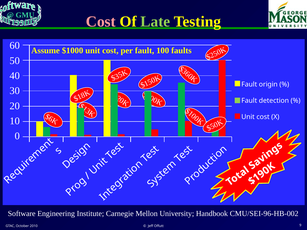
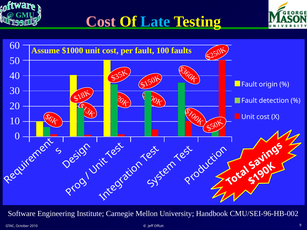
Late colour: light green -> light blue (155, 22)
